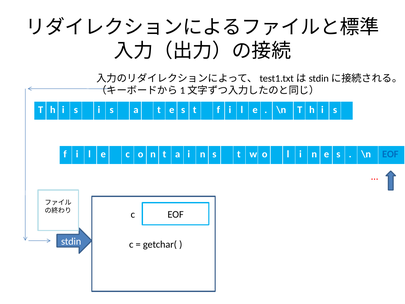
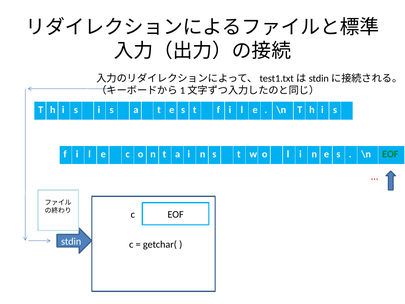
EOF colour: blue -> green (390, 154)
